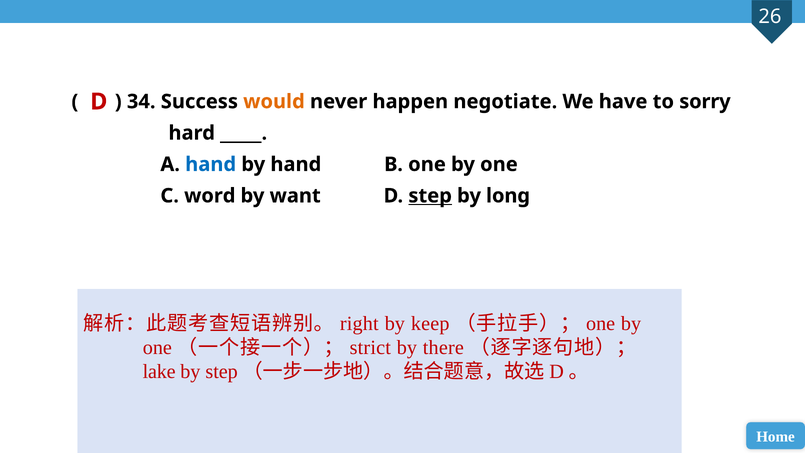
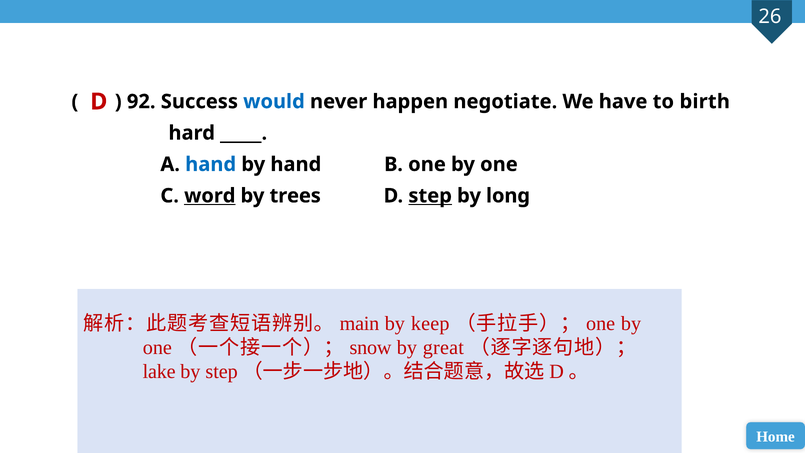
34: 34 -> 92 (141, 102)
would colour: orange -> blue (274, 102)
sorry: sorry -> birth (705, 102)
word underline: none -> present (210, 196)
want: want -> trees (295, 196)
right: right -> main (359, 323)
strict: strict -> snow (370, 347)
there: there -> great (443, 347)
